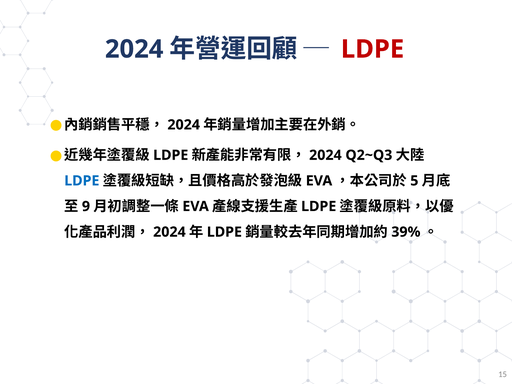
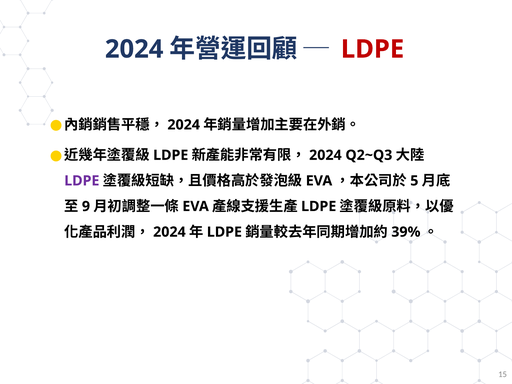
LDPE colour: blue -> purple (82, 181)
